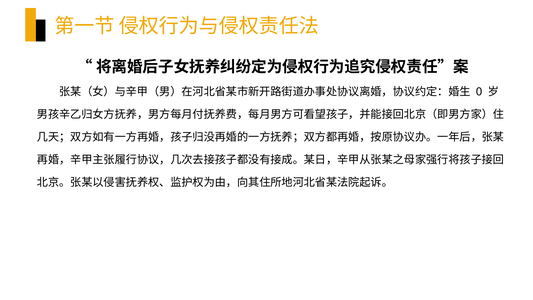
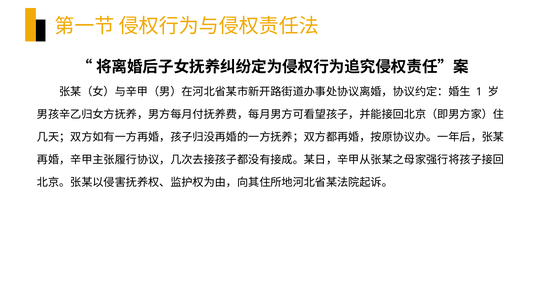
0: 0 -> 1 (479, 92)
